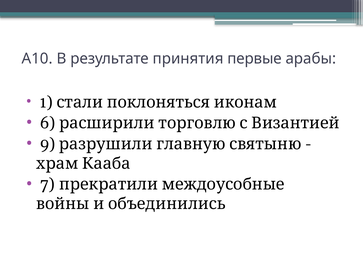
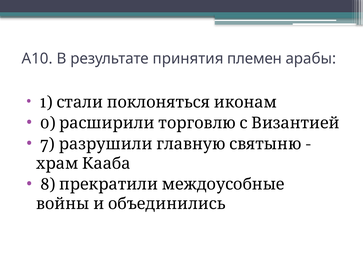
первые: первые -> племен (255, 59)
6: 6 -> 0 (48, 123)
9: 9 -> 7 (48, 144)
7: 7 -> 8 (48, 184)
